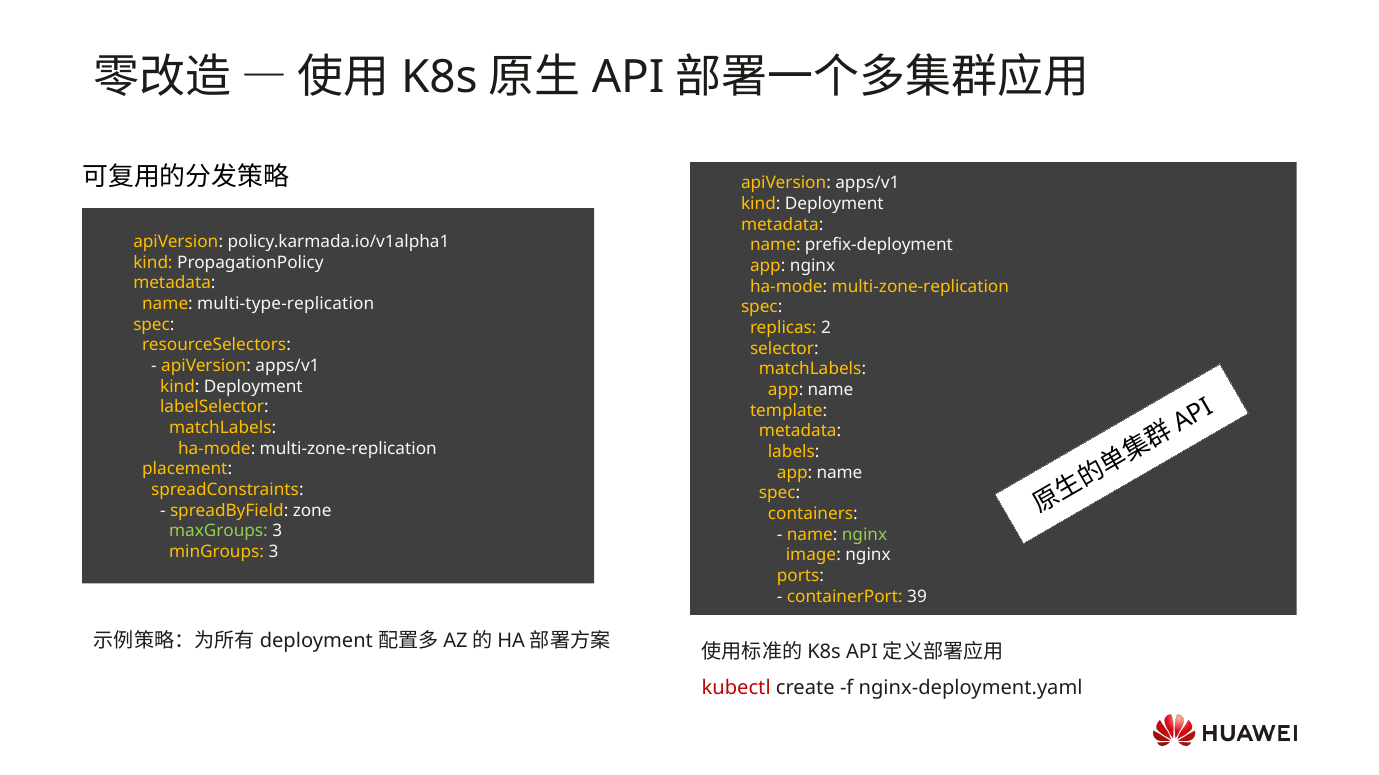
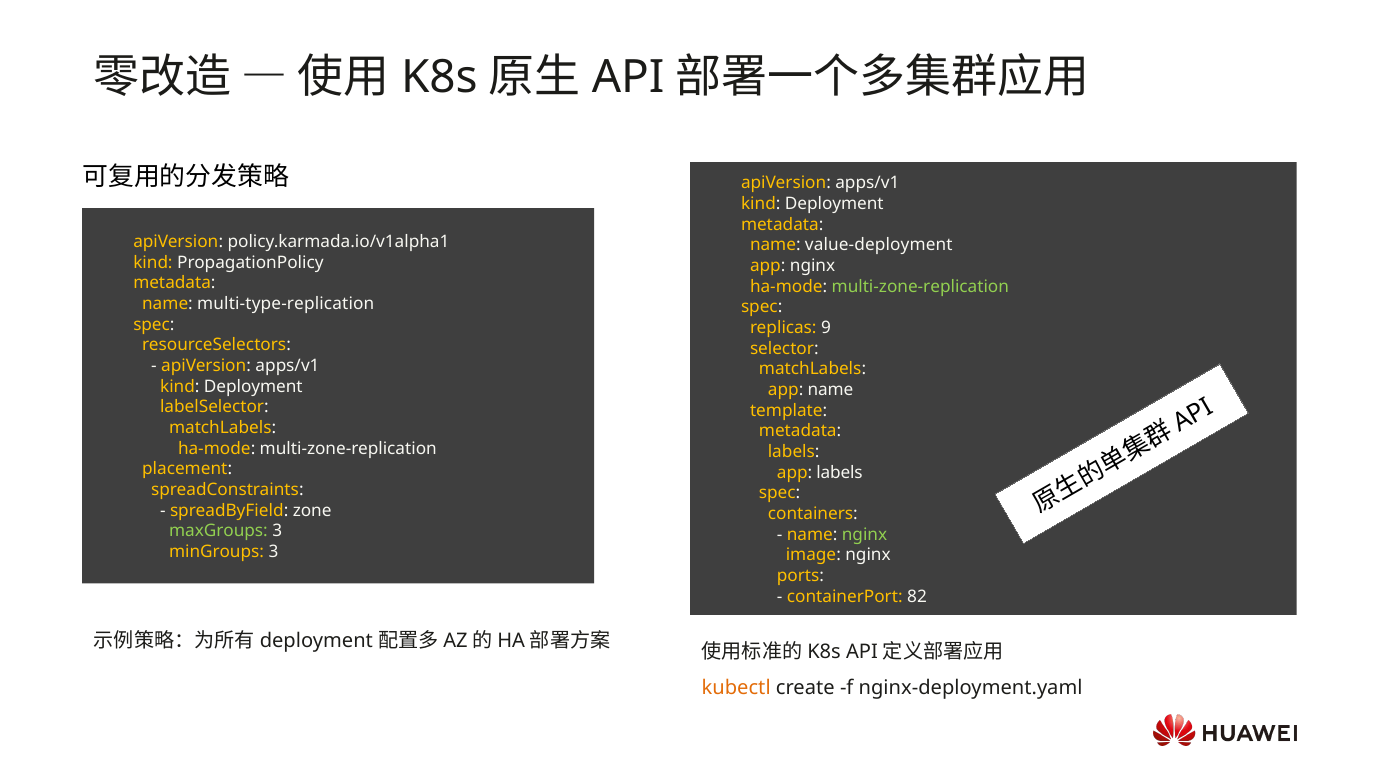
prefix-deployment: prefix-deployment -> value-deployment (879, 245)
multi-zone-replication colour: yellow -> light green (920, 287)
2: 2 -> 9 (826, 328)
name: name -> labels (839, 473)
39: 39 -> 82 (917, 597)
kubectl colour: red -> orange (736, 688)
